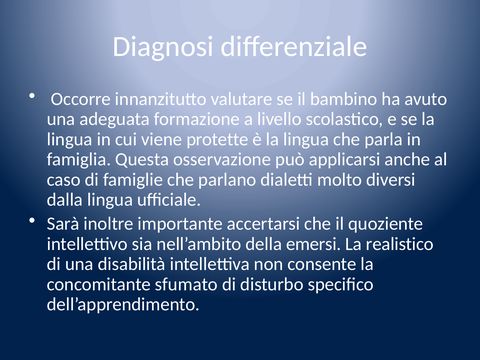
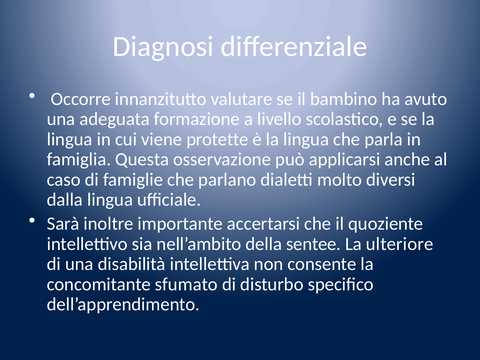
emersi: emersi -> sentee (314, 244)
realistico: realistico -> ulteriore (400, 244)
